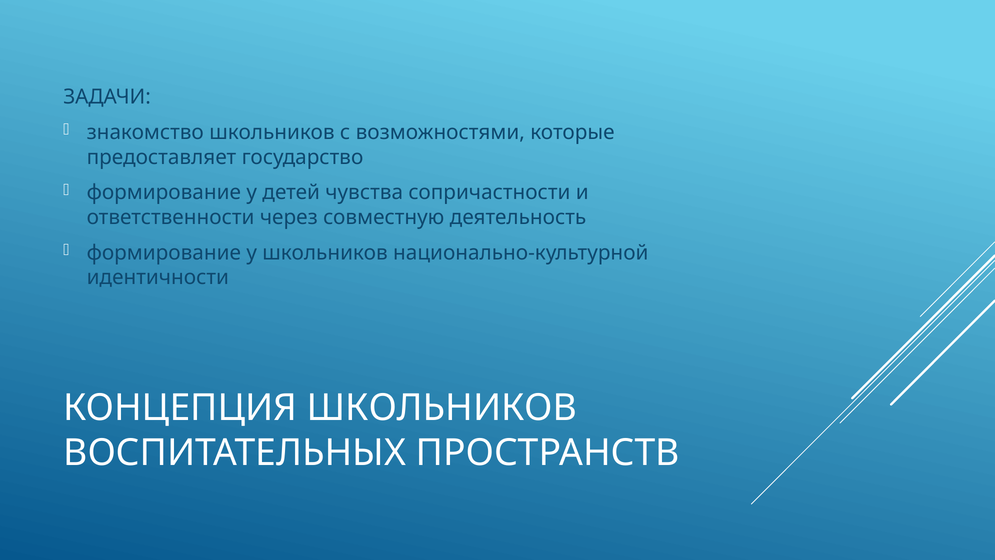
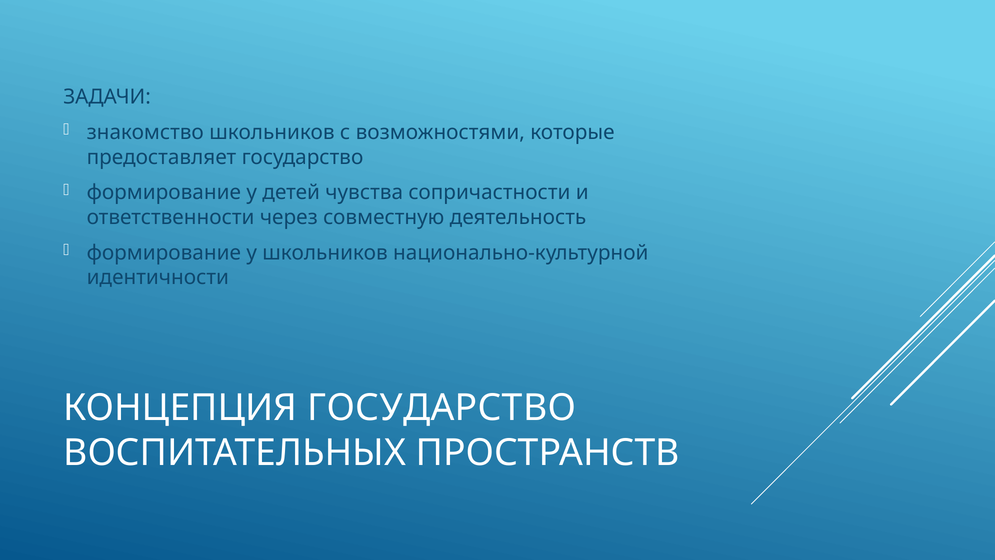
КОНЦЕПЦИЯ ШКОЛЬНИКОВ: ШКОЛЬНИКОВ -> ГОСУДАРСТВО (442, 408)
